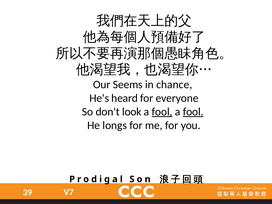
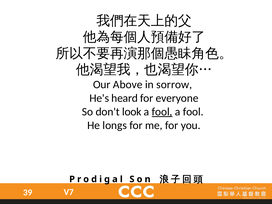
Seems: Seems -> Above (128, 84)
chance: chance -> sorrow (174, 84)
fool underline: present -> none (193, 112)
